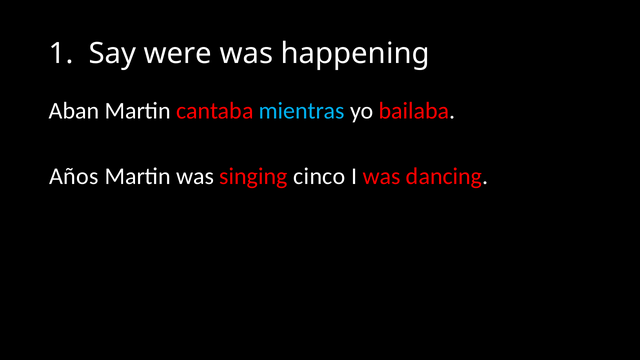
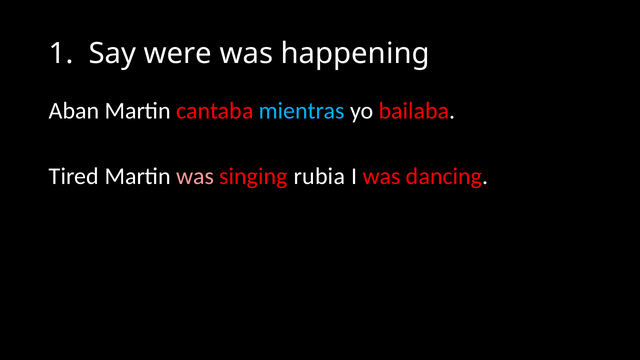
Años: Años -> Tired (74, 176)
was colour: white -> pink (195, 176)
cinco: cinco -> rubia (319, 176)
